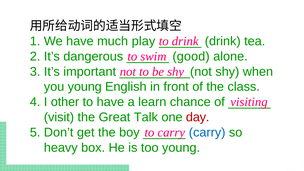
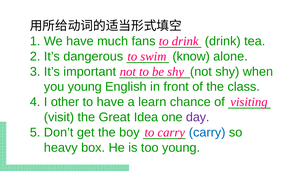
play: play -> fans (144, 41)
good: good -> know (191, 56)
Talk: Talk -> Idea (146, 117)
day colour: red -> purple (198, 117)
